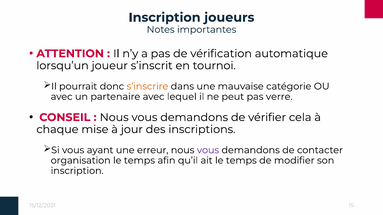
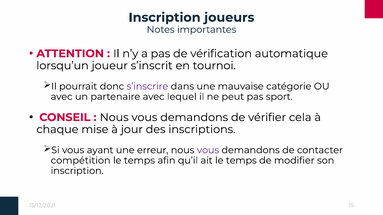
s’inscrire colour: orange -> purple (147, 87)
verre: verre -> sport (279, 97)
organisation: organisation -> compétition (81, 161)
